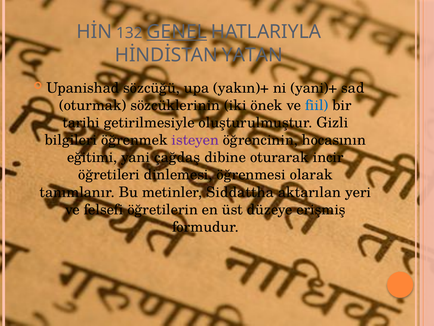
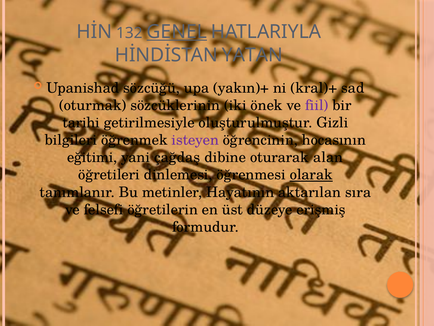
yani)+: yani)+ -> kral)+ (314, 88)
fiil colour: blue -> purple (317, 105)
incir: incir -> alan (328, 157)
olarak underline: none -> present (311, 175)
Siddattha: Siddattha -> Hayatının (240, 192)
yeri: yeri -> sıra (358, 192)
